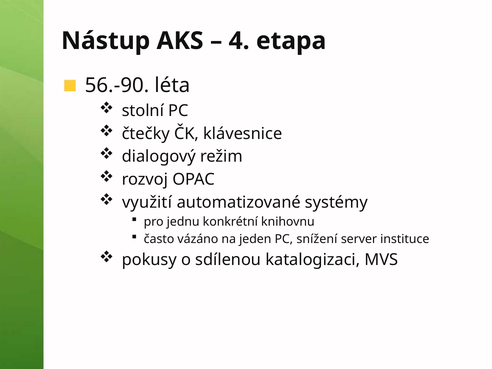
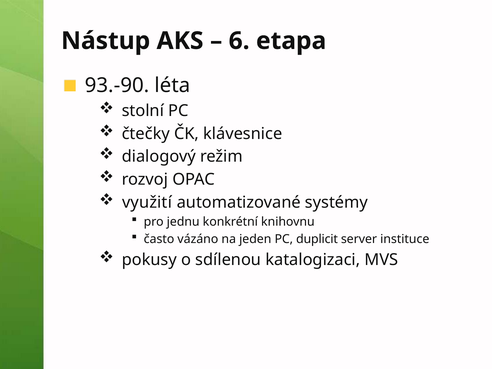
4: 4 -> 6 (239, 41)
56.-90: 56.-90 -> 93.-90 (117, 86)
snížení: snížení -> duplicit (317, 239)
